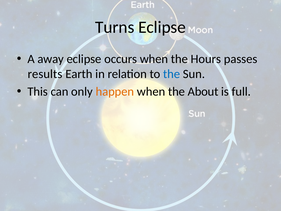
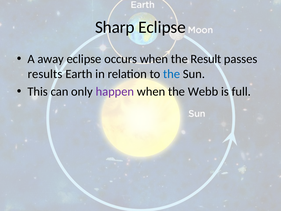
Turns: Turns -> Sharp (115, 27)
Hours: Hours -> Result (206, 59)
happen colour: orange -> purple (115, 91)
About: About -> Webb (203, 91)
